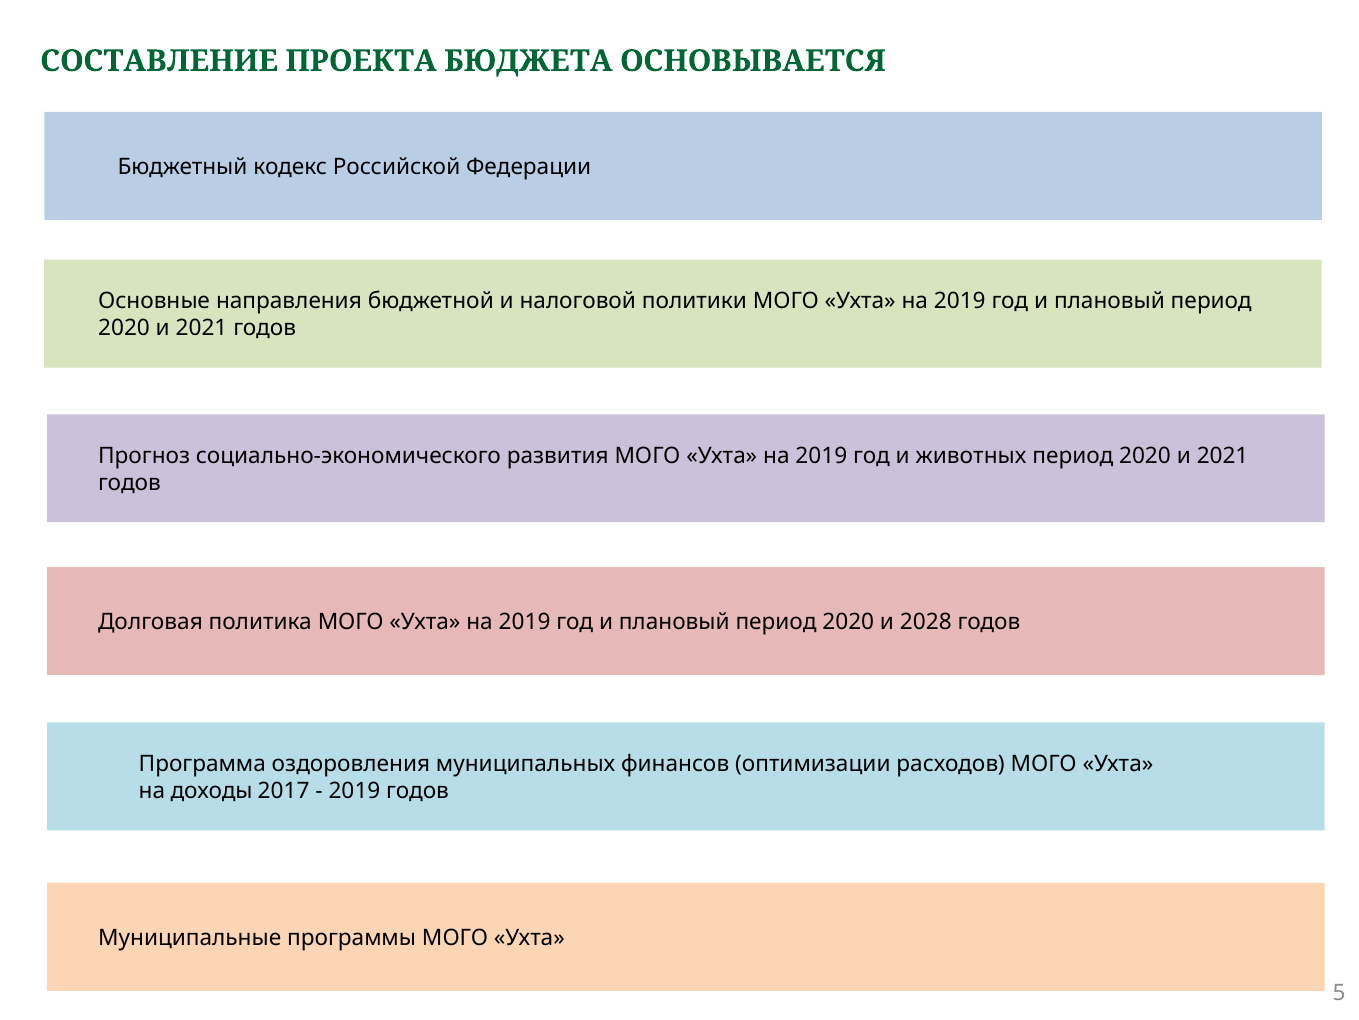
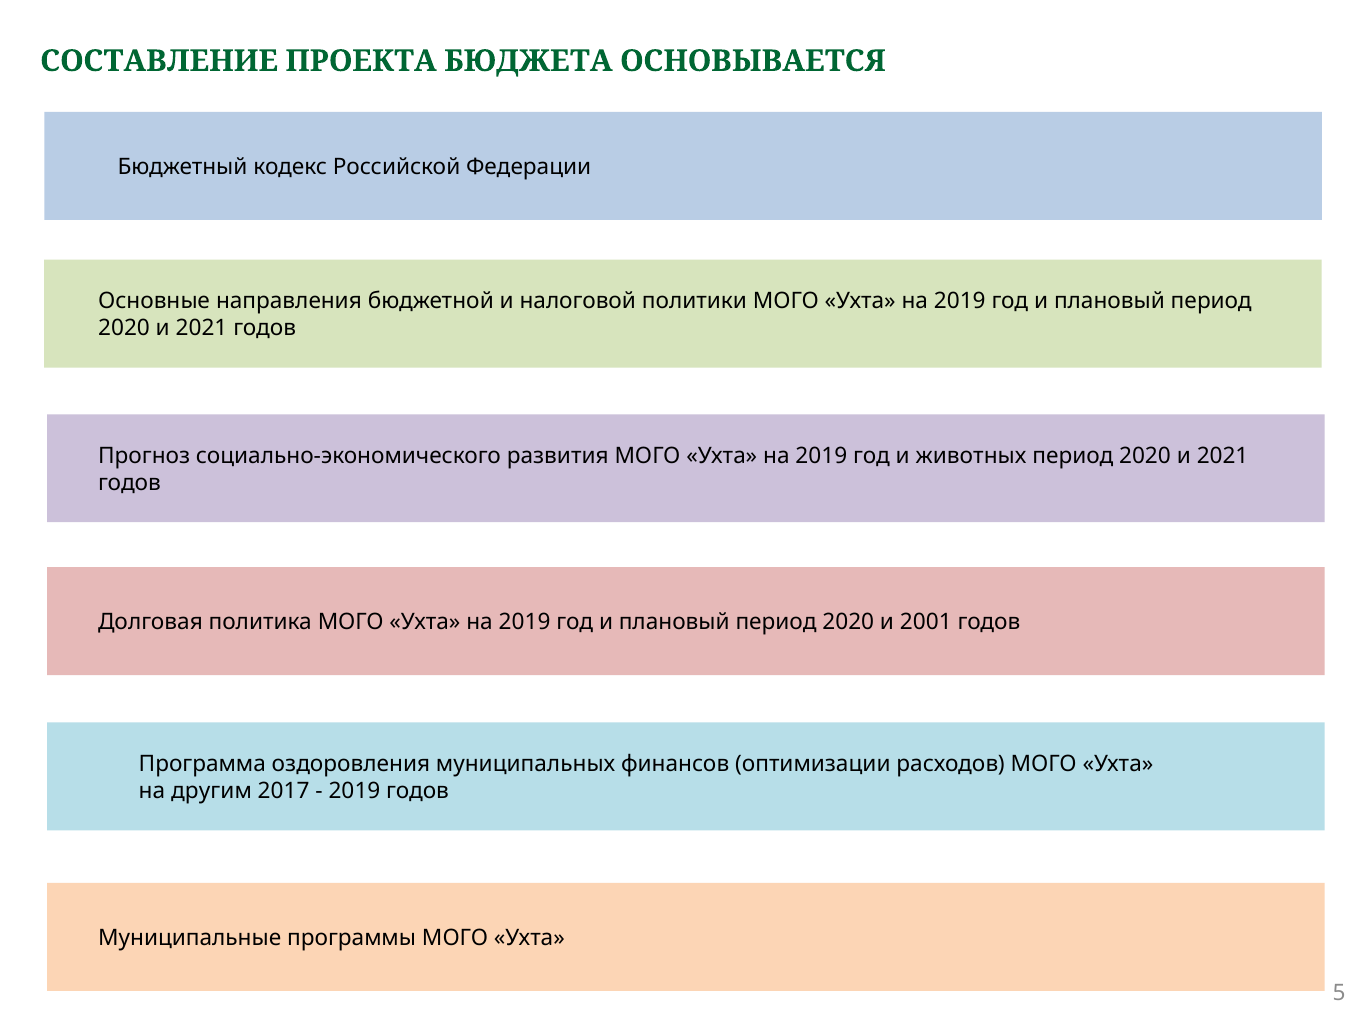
2028: 2028 -> 2001 (926, 622)
доходы: доходы -> другим (211, 790)
